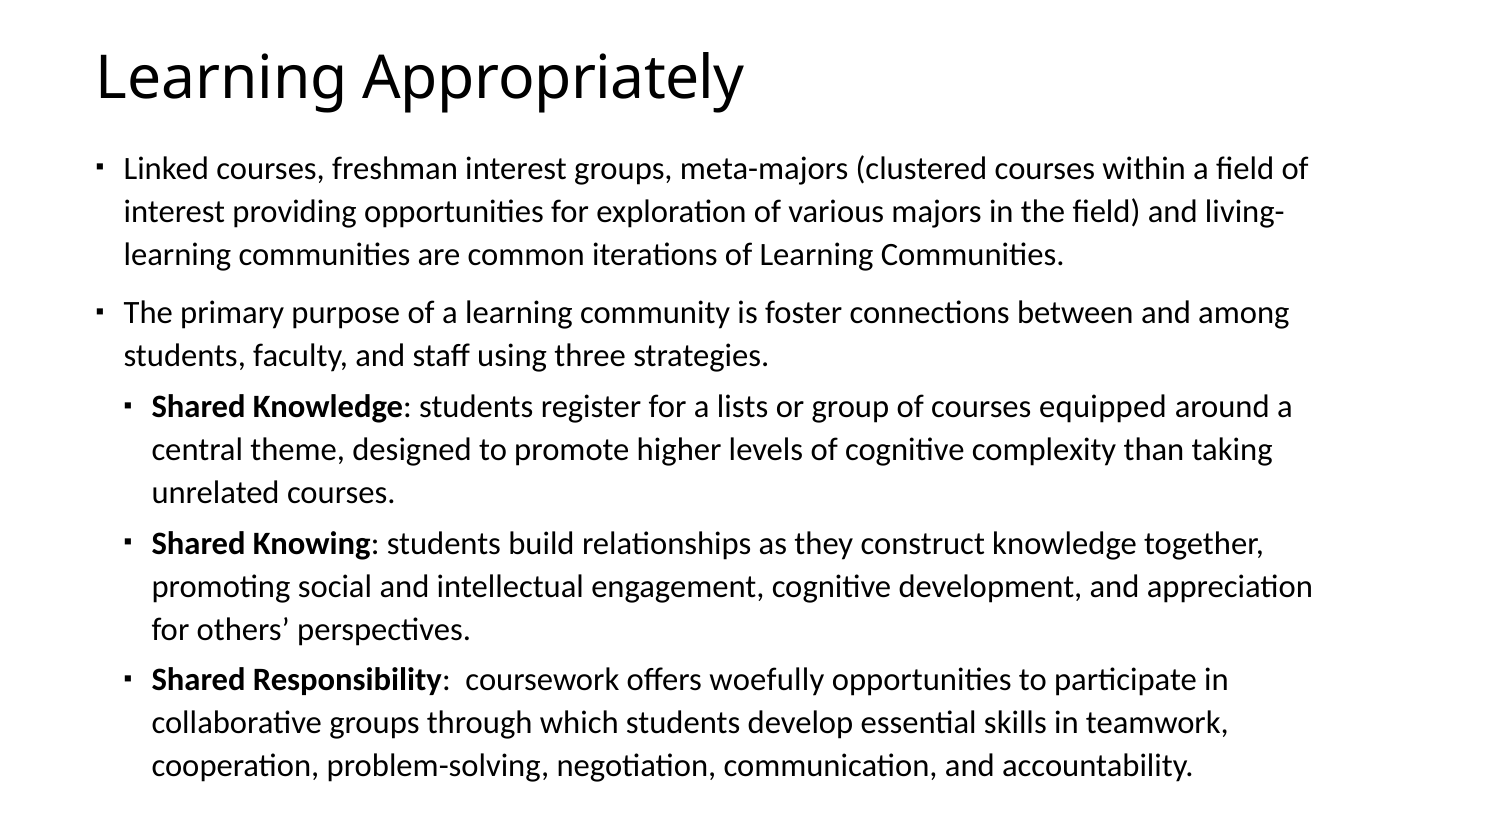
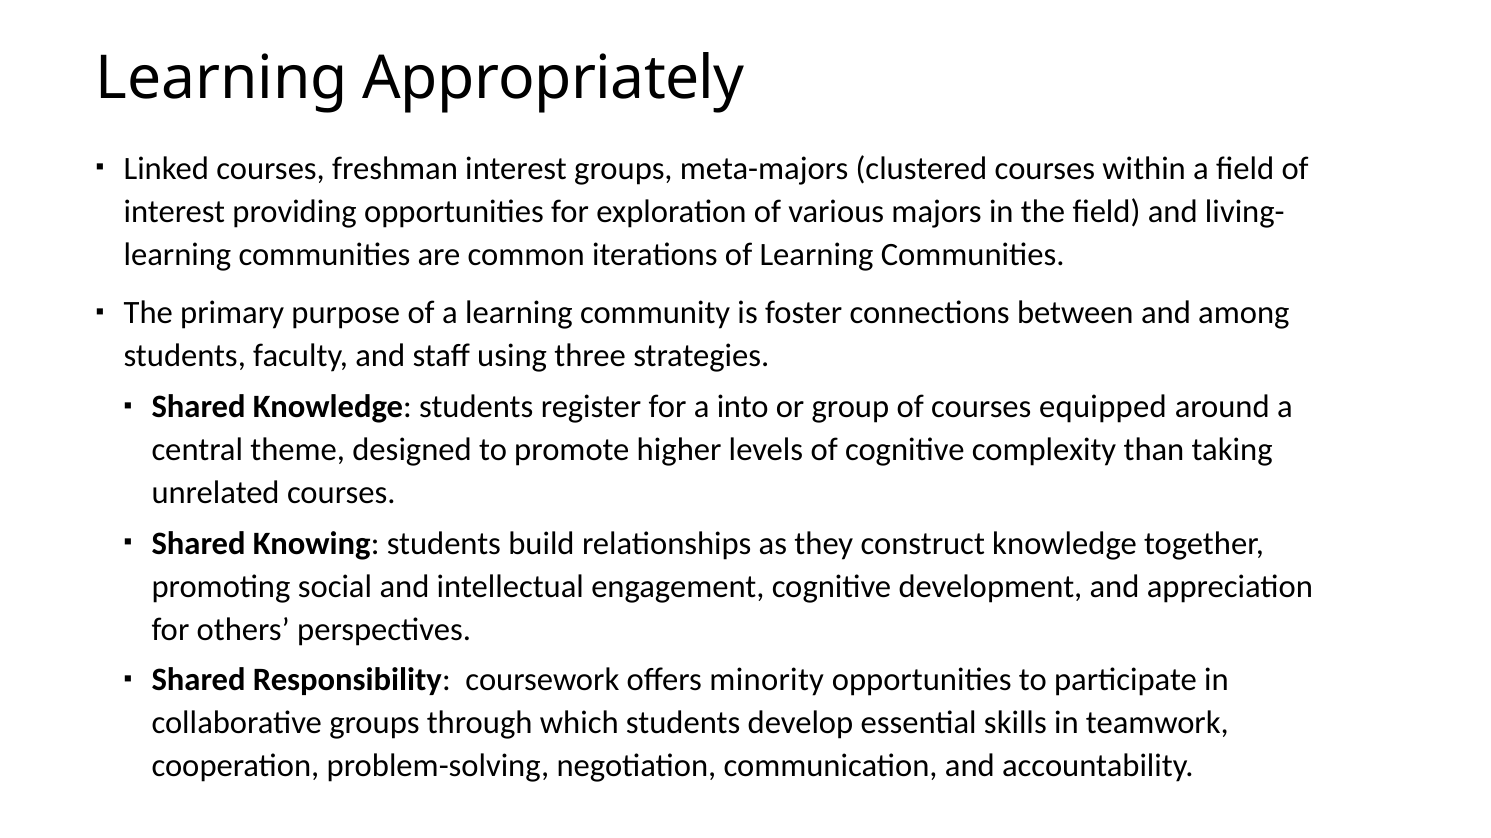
lists: lists -> into (743, 407)
woefully: woefully -> minority (767, 681)
